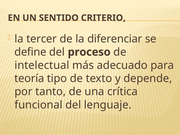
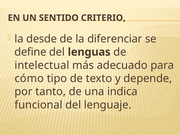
tercer: tercer -> desde (42, 39)
proceso: proceso -> lenguas (89, 52)
teoría: teoría -> cómo (29, 78)
crítica: crítica -> indica (122, 92)
